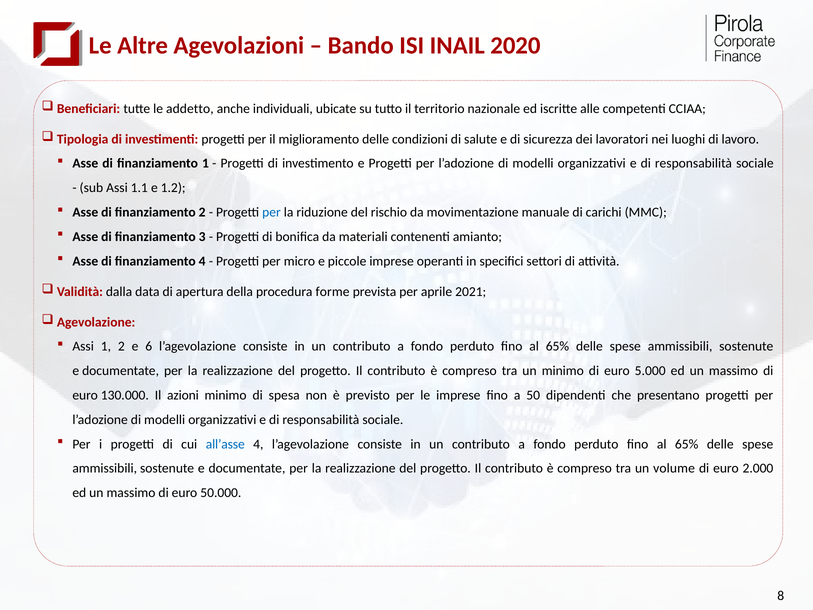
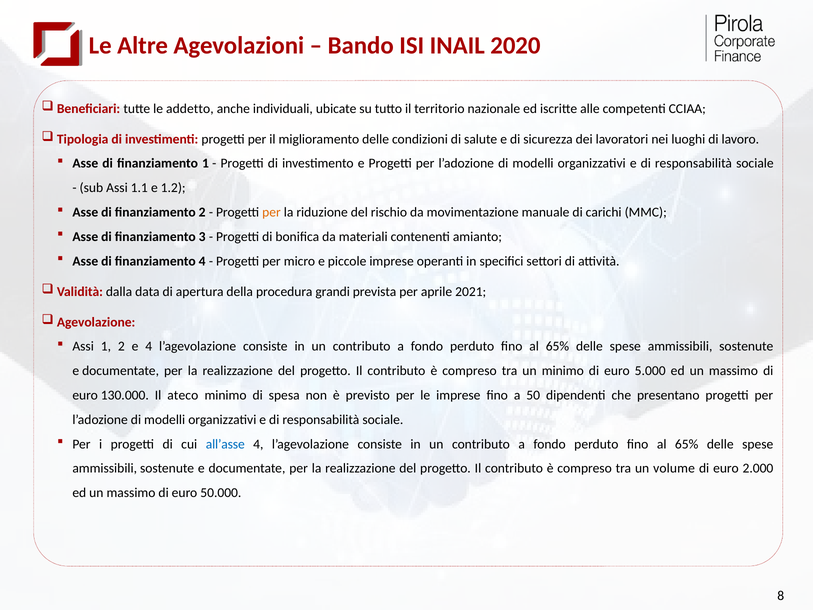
per colour: blue -> orange (271, 212)
forme: forme -> grandi (333, 291)
e 6: 6 -> 4 (149, 346)
azioni: azioni -> ateco (183, 395)
